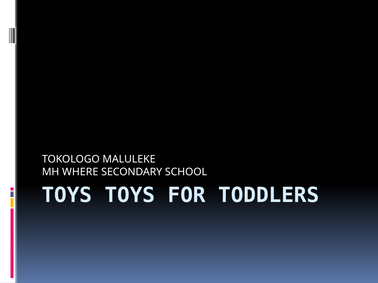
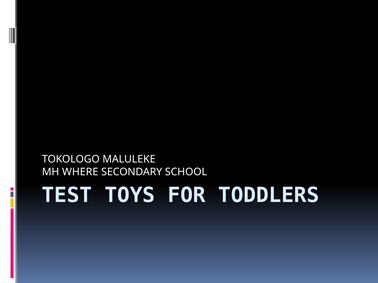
TOYS: TOYS -> TEST (67, 195)
